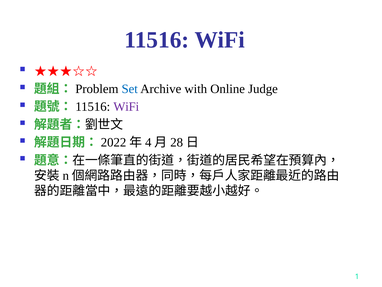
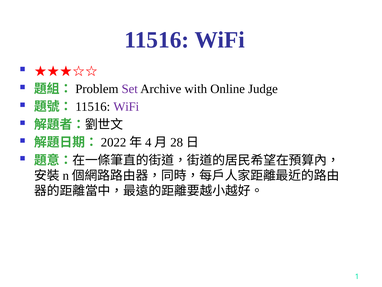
Set colour: blue -> purple (130, 89)
